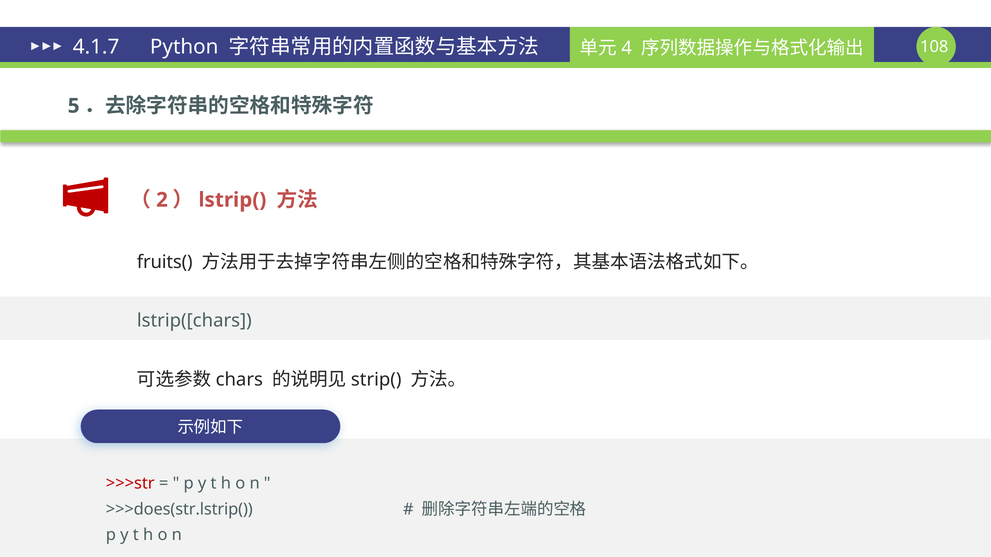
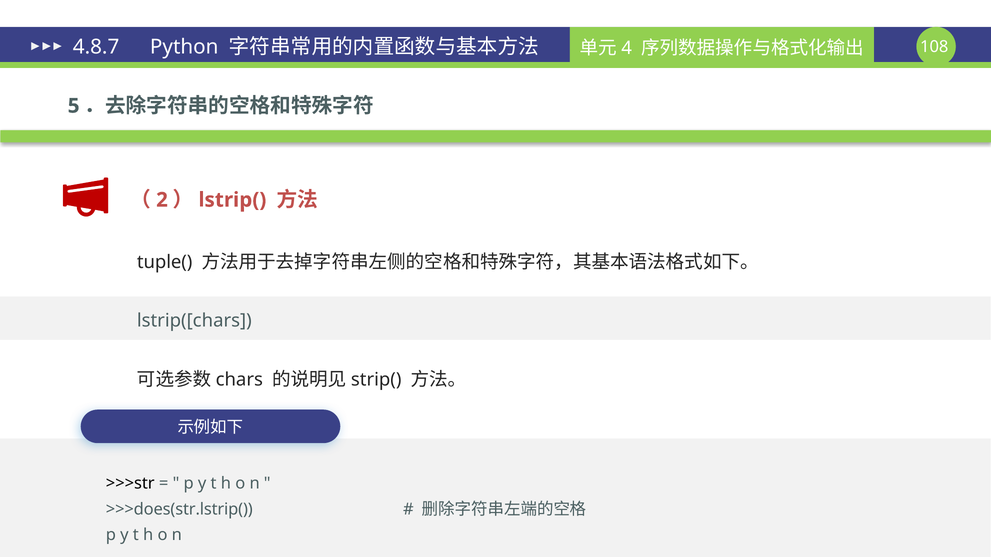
4.1.7: 4.1.7 -> 4.8.7 (96, 47)
fruits(: fruits( -> tuple( (165, 262)
>>>str colour: red -> black (130, 484)
